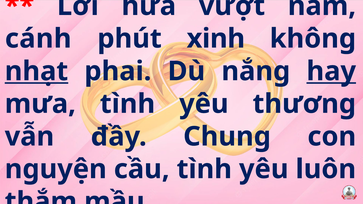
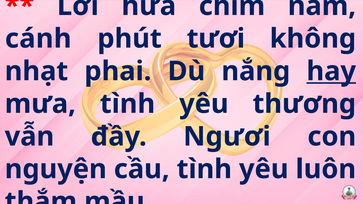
vượt: vượt -> chim (232, 6)
xinh: xinh -> tươi (216, 39)
nhạt underline: present -> none (36, 71)
Chung: Chung -> Ngươi (227, 137)
